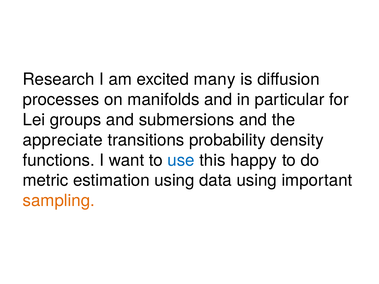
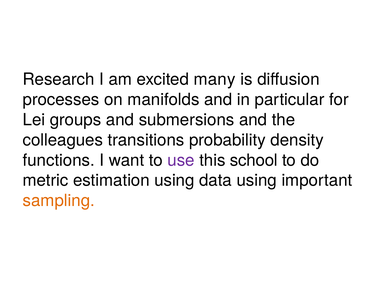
appreciate: appreciate -> colleagues (63, 140)
use colour: blue -> purple (181, 160)
happy: happy -> school (254, 160)
